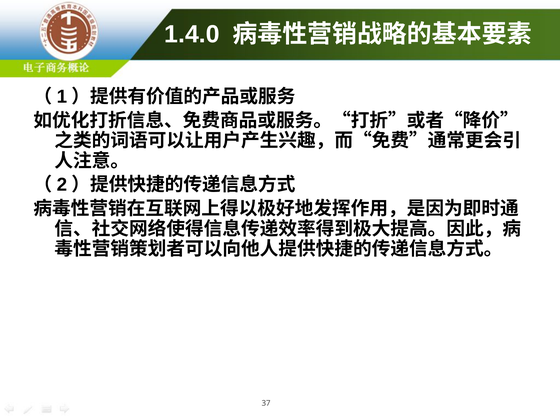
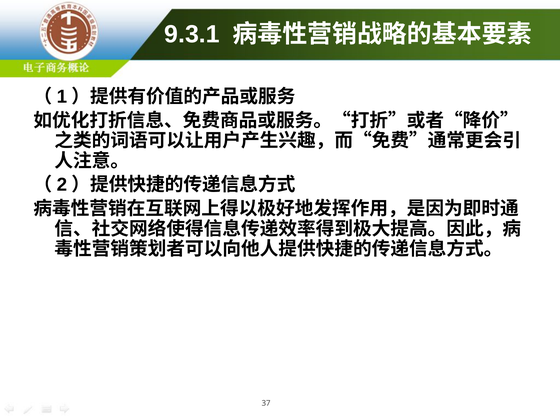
1.4.0: 1.4.0 -> 9.3.1 (192, 34)
